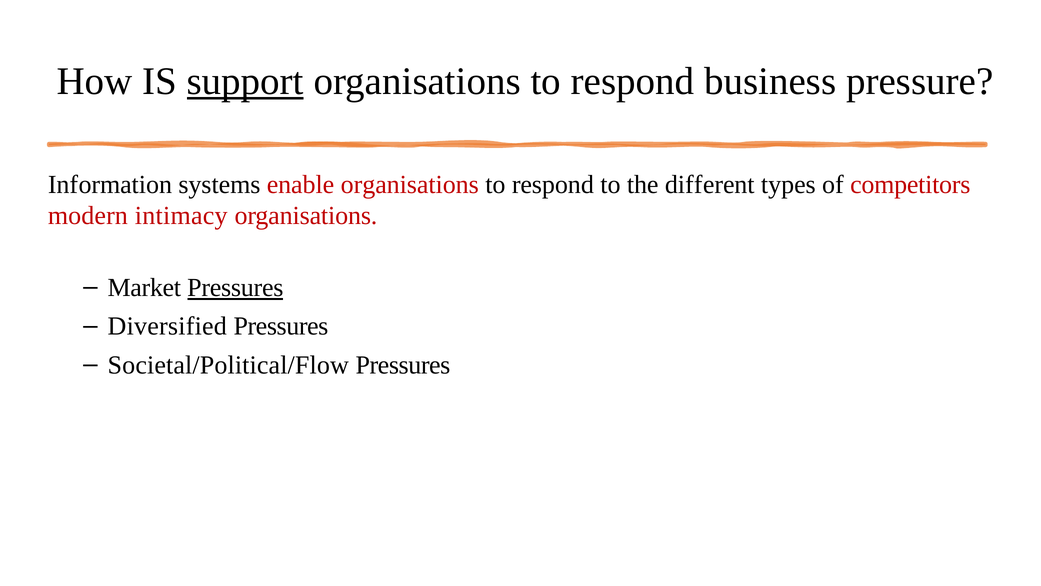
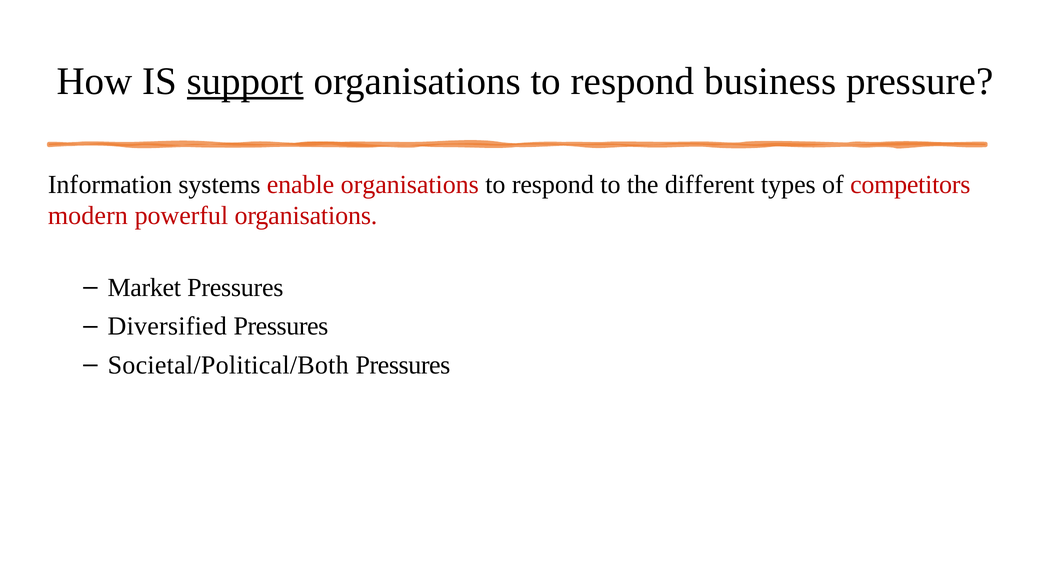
intimacy: intimacy -> powerful (181, 216)
Pressures underline: present -> none (235, 288)
Societal/Political/Flow: Societal/Political/Flow -> Societal/Political/Both (228, 365)
